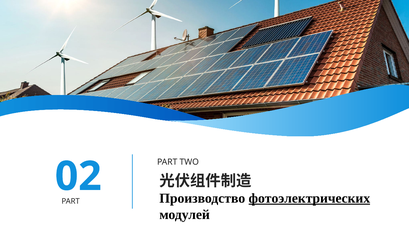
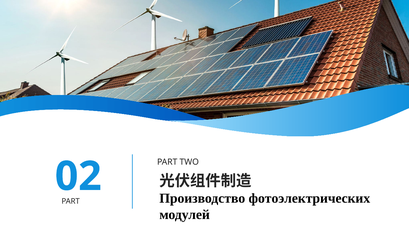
фотоэлектрических underline: present -> none (309, 198)
